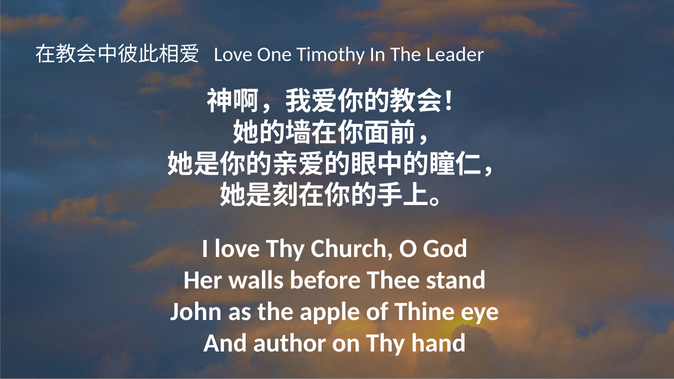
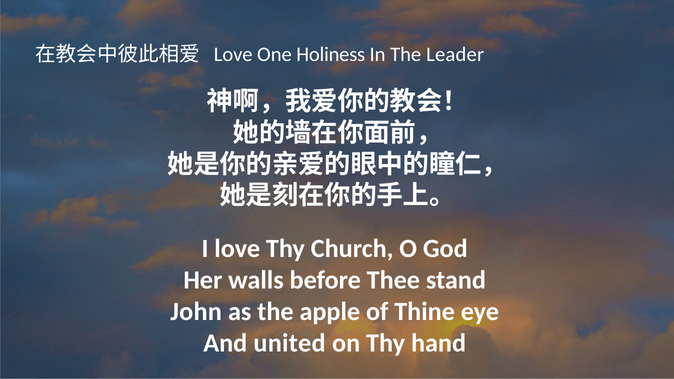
Timothy: Timothy -> Holiness (331, 54)
author: author -> united (290, 343)
